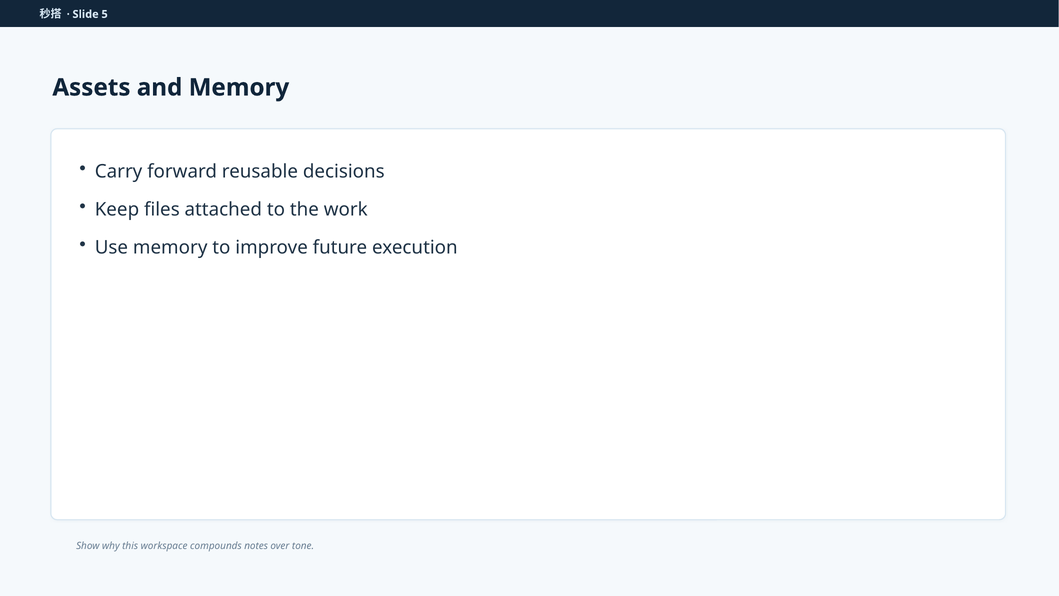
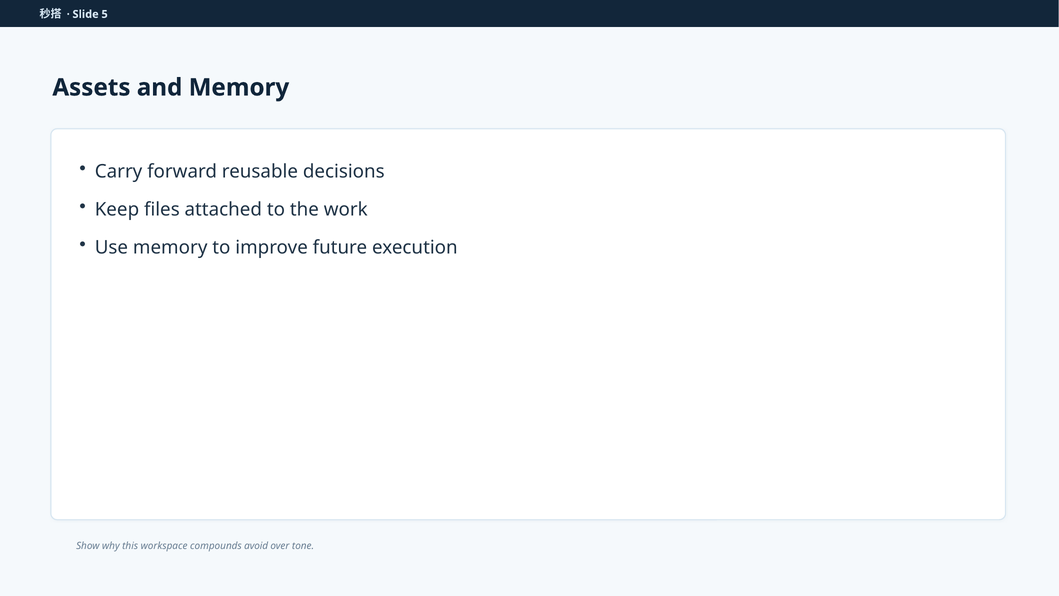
notes: notes -> avoid (256, 546)
